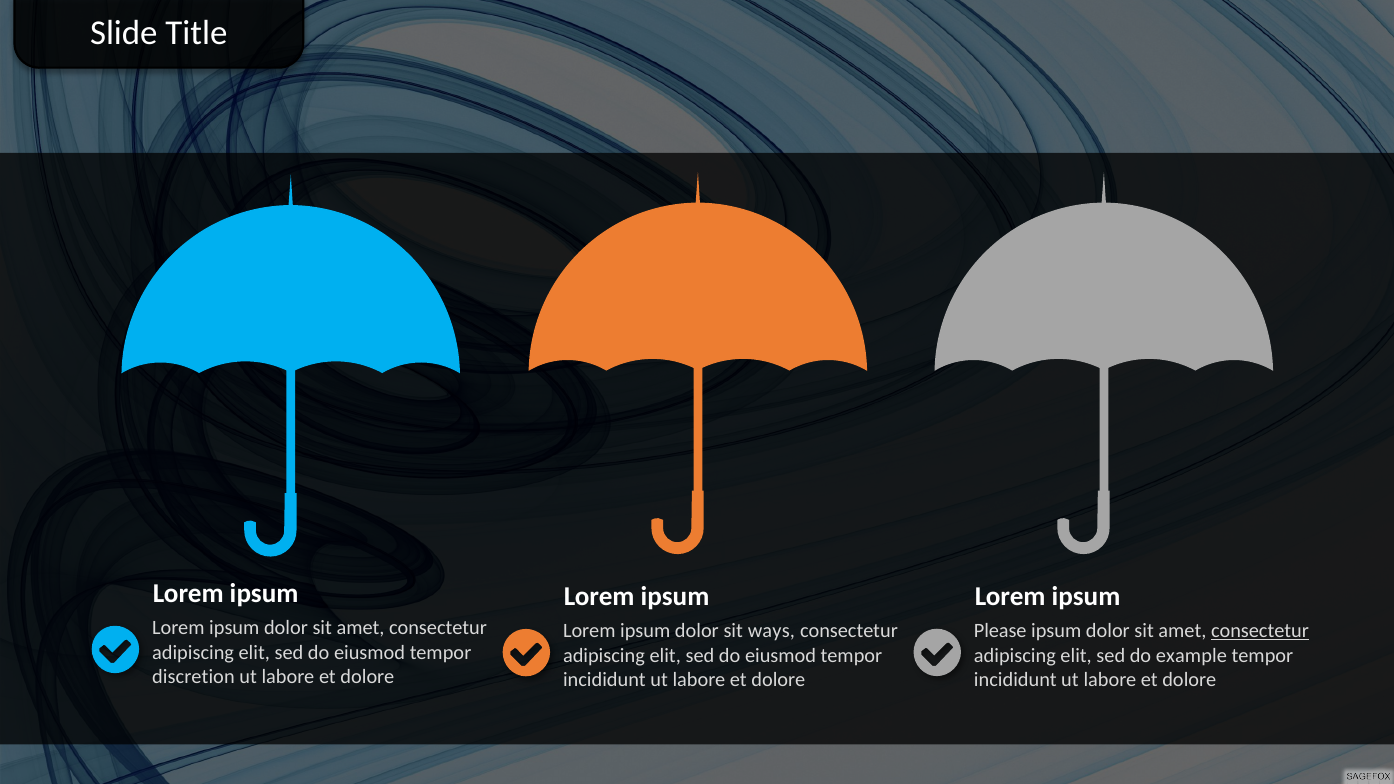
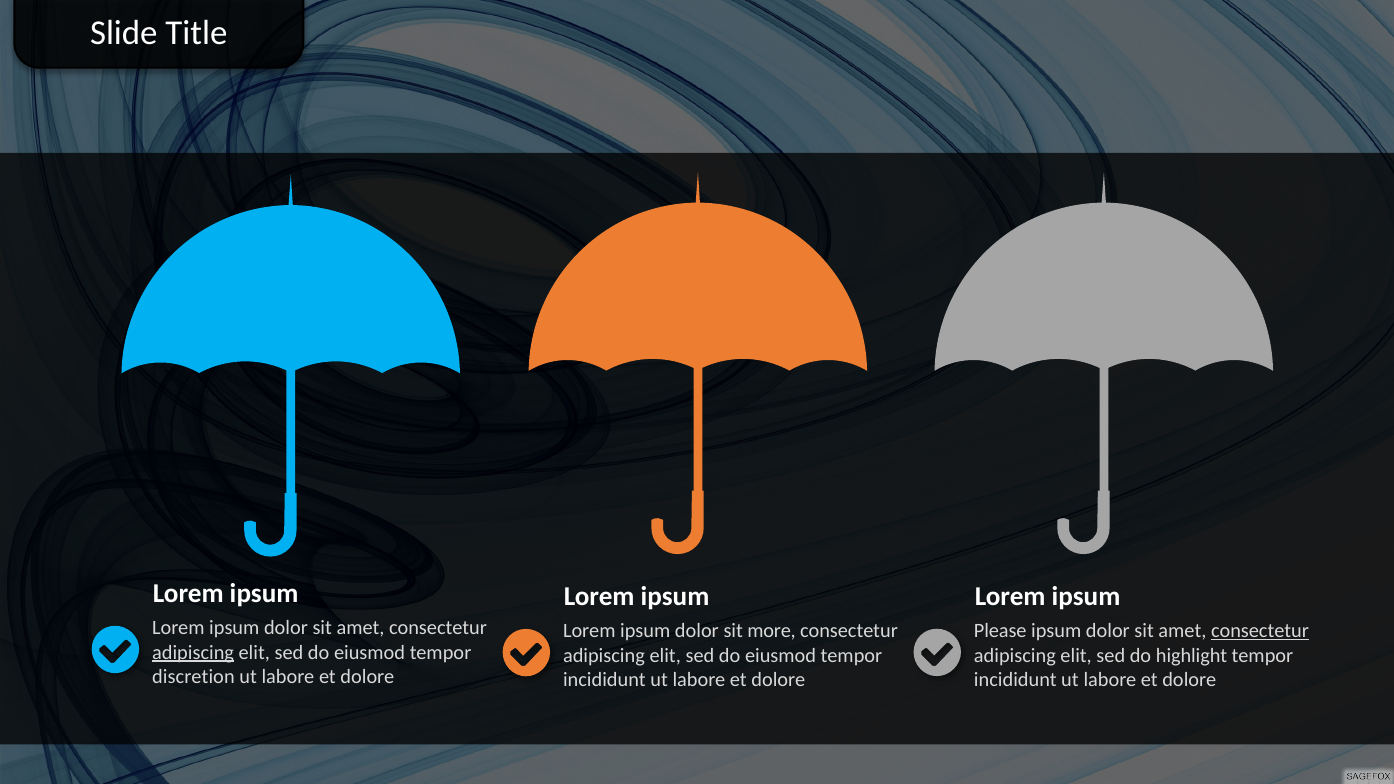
ways: ways -> more (772, 631)
adipiscing underline: none -> present (193, 652)
example: example -> highlight (1192, 655)
